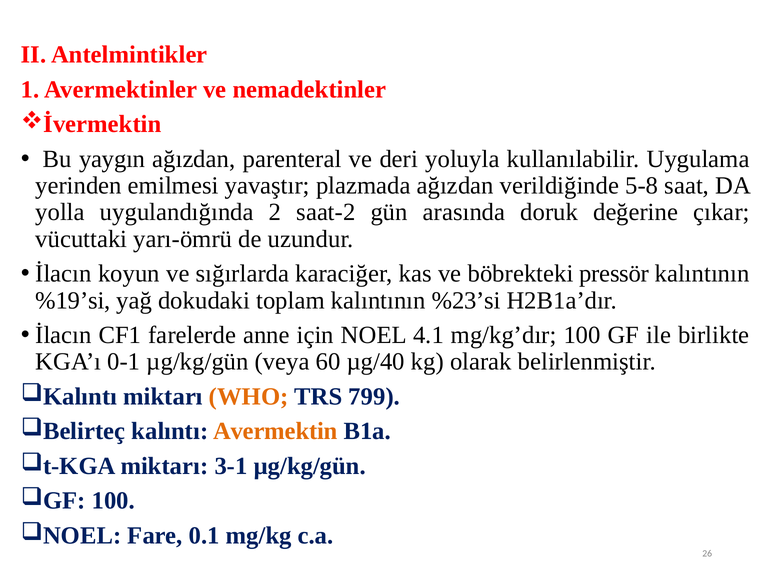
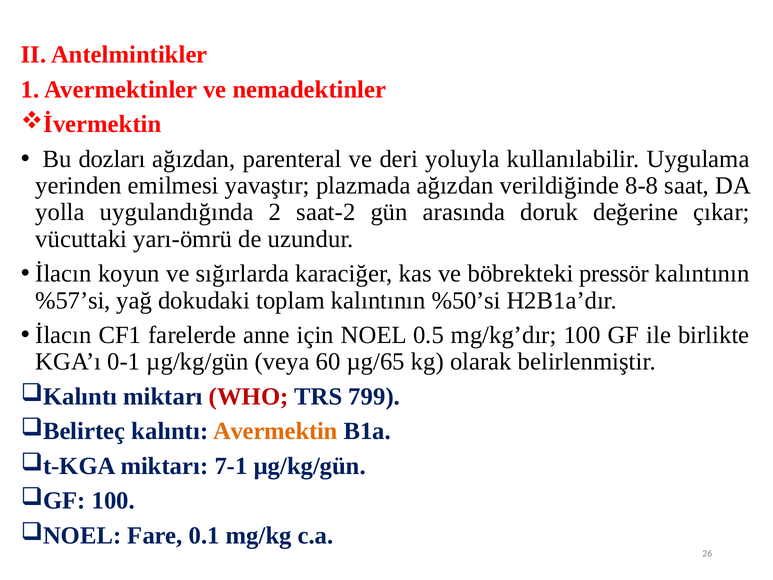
yaygın: yaygın -> dozları (112, 159)
5-8: 5-8 -> 8-8 (642, 186)
%19’si: %19’si -> %57’si (73, 300)
%23’si: %23’si -> %50’si (466, 300)
4.1: 4.1 -> 0.5 (428, 335)
µg/40: µg/40 -> µg/65 (376, 362)
WHO colour: orange -> red (249, 396)
3-1: 3-1 -> 7-1 (231, 466)
